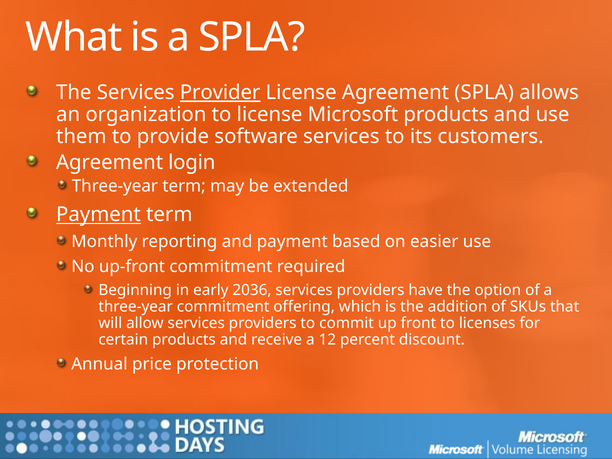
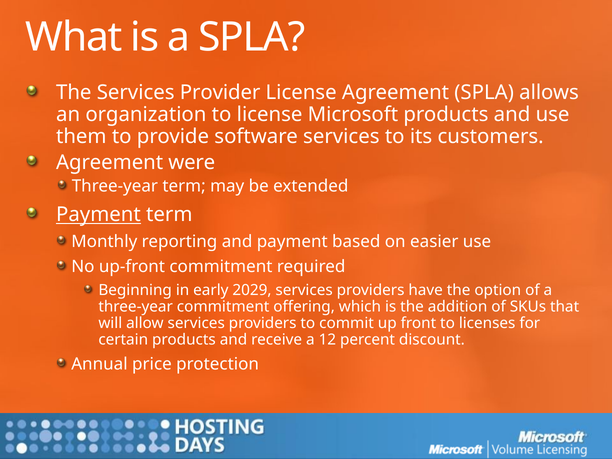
Provider underline: present -> none (220, 93)
login: login -> were (192, 163)
2036: 2036 -> 2029 (252, 290)
